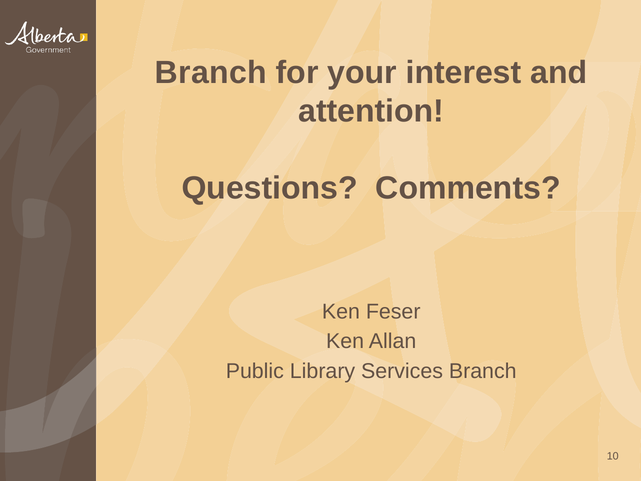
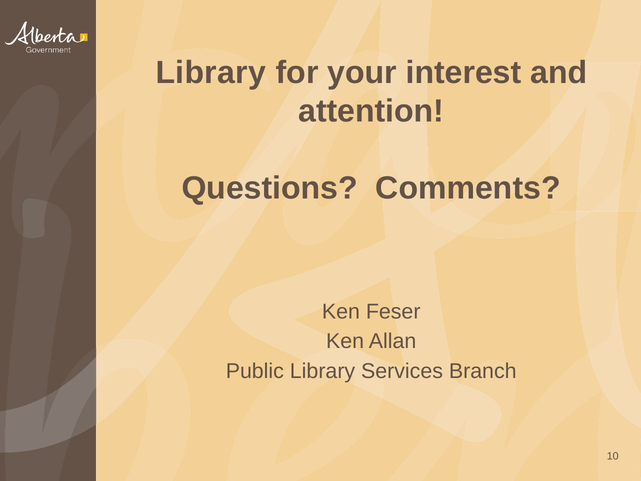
Branch: Branch -> Library (211, 73)
